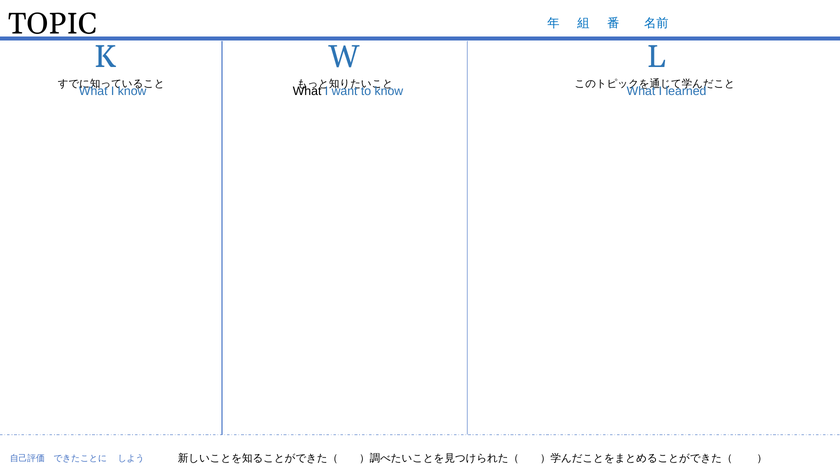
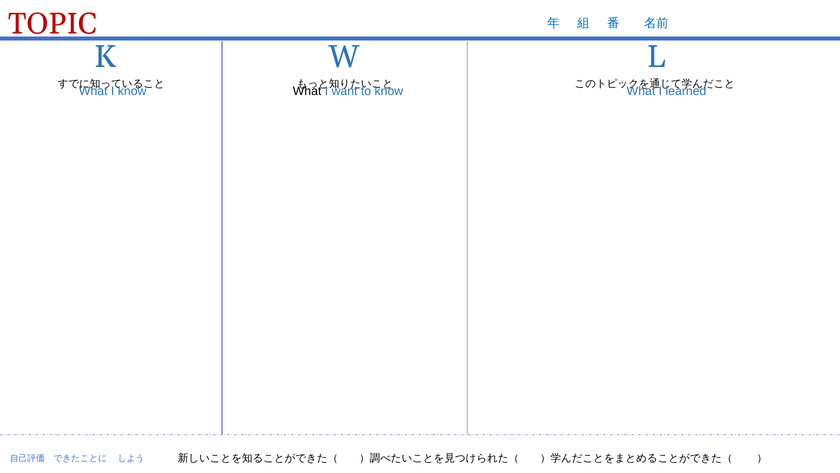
TOPIC colour: black -> red (53, 24)
